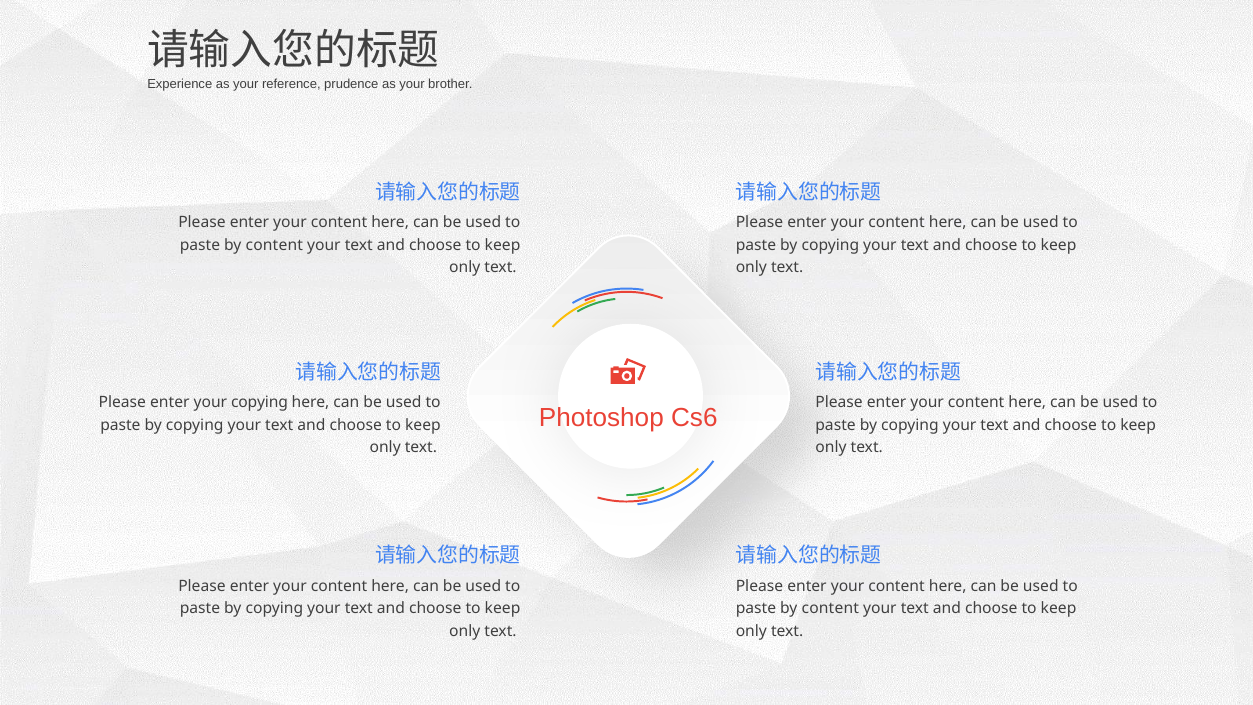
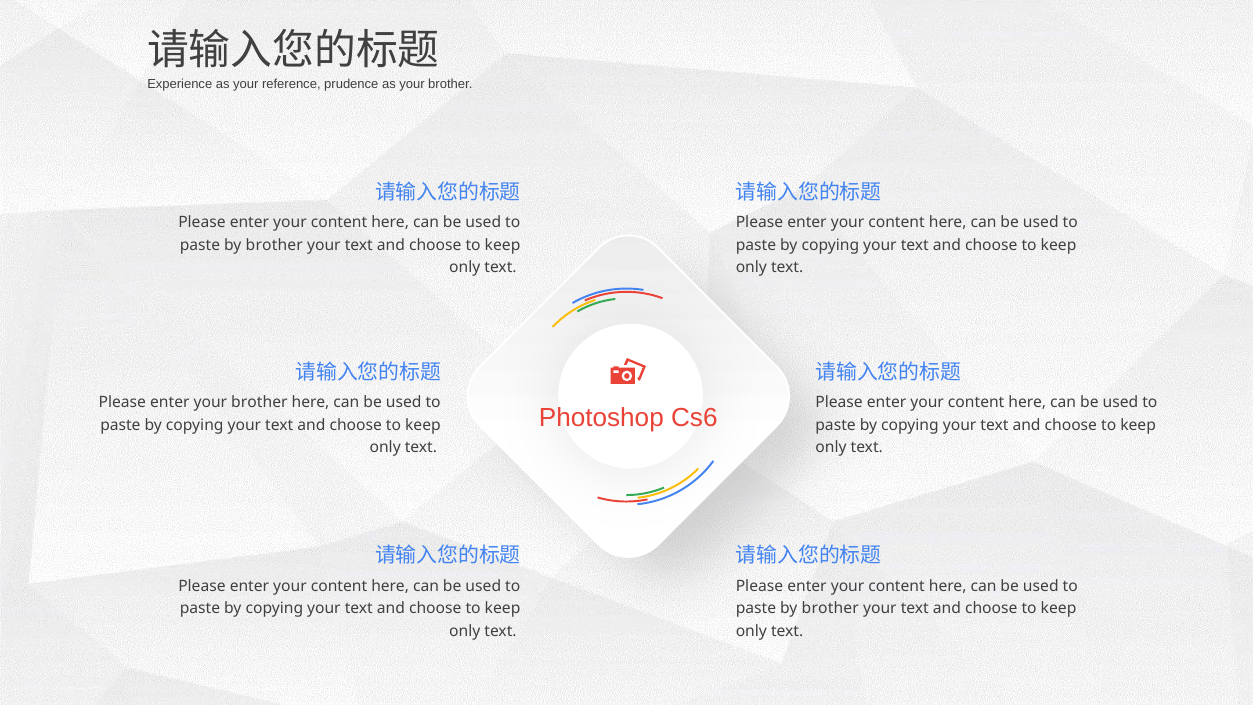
content: content -> brother (274, 245)
enter your copying: copying -> brother (259, 402)
content: content -> brother (830, 608)
